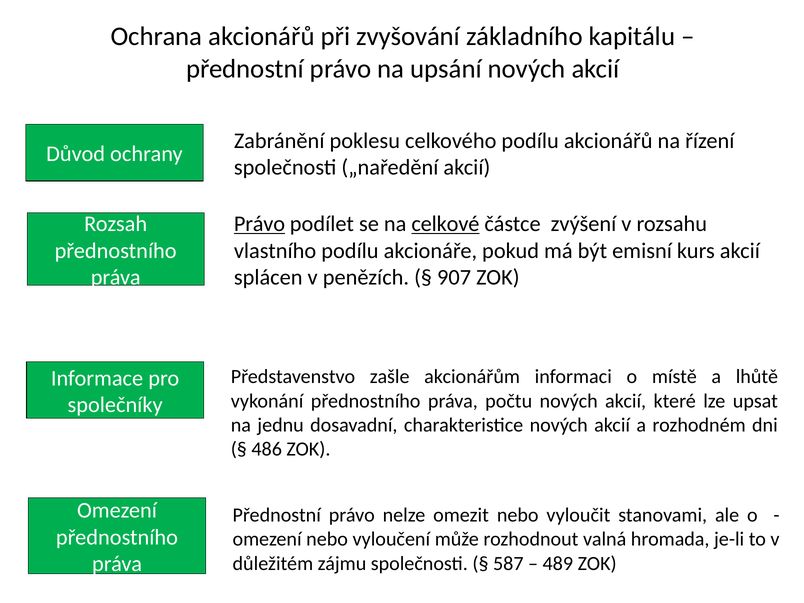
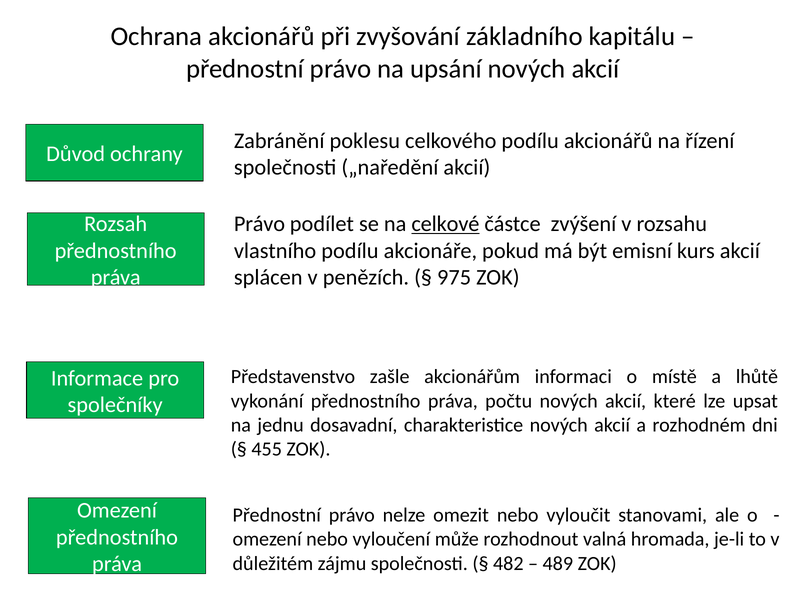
Právo underline: present -> none (259, 224)
907: 907 -> 975 (454, 277)
486: 486 -> 455 (267, 449)
587: 587 -> 482 (508, 563)
